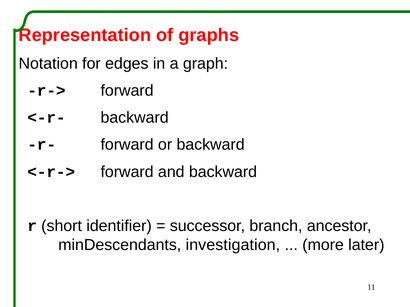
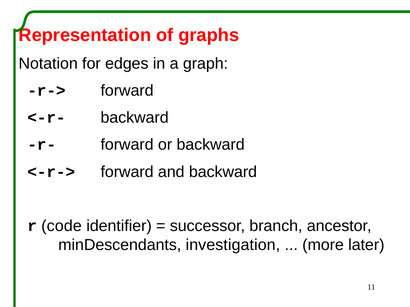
short: short -> code (62, 226)
